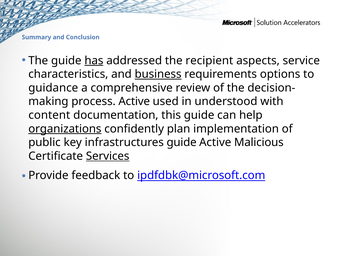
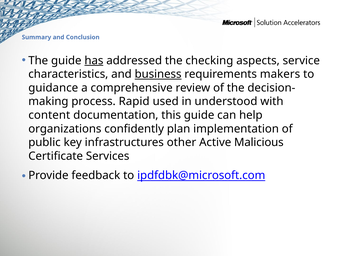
recipient: recipient -> checking (209, 61)
options: options -> makers (280, 74)
process Active: Active -> Rapid (134, 102)
organizations underline: present -> none (65, 129)
infrastructures guide: guide -> other (181, 143)
Services underline: present -> none (108, 156)
